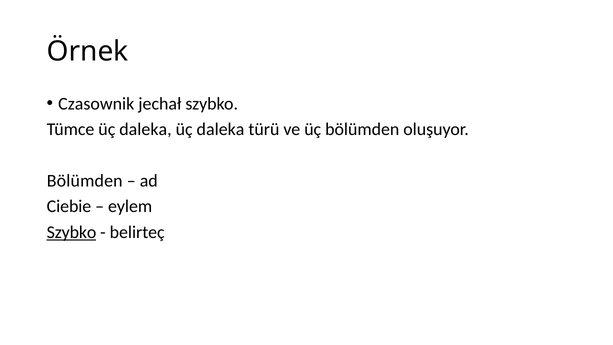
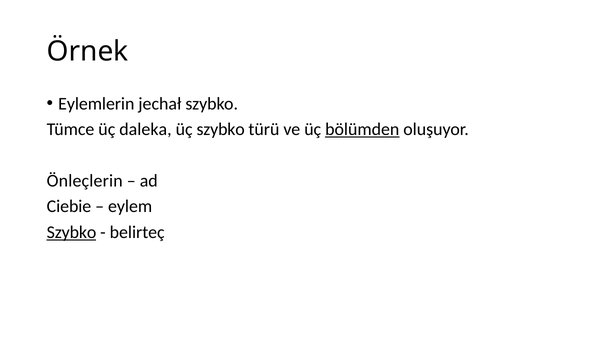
Czasownik: Czasownik -> Eylemlerin (96, 104)
daleka: daleka -> szybko (221, 129)
bölümden underline: none -> present (362, 129)
Bölümden: Bölümden -> Önleçlerin (85, 181)
